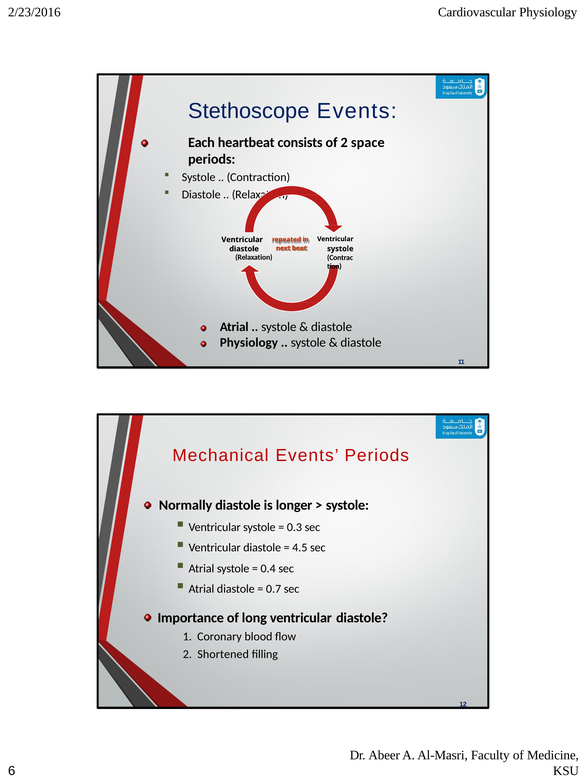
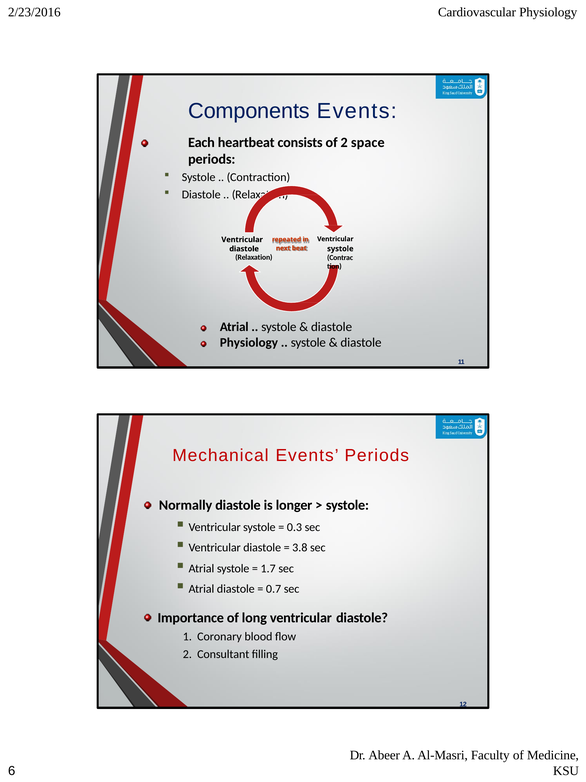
Stethoscope: Stethoscope -> Components (249, 111)
4.5: 4.5 -> 3.8 (300, 547)
0.4: 0.4 -> 1.7 (268, 568)
Shortened: Shortened -> Consultant (223, 654)
